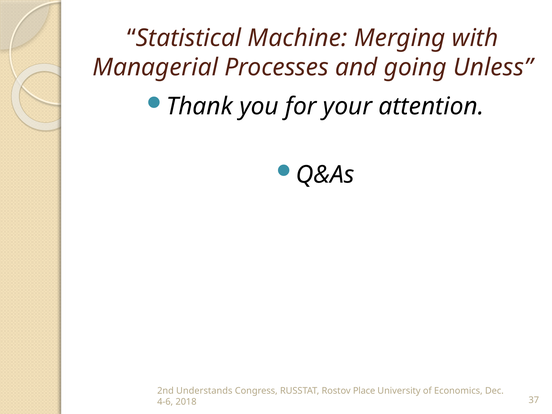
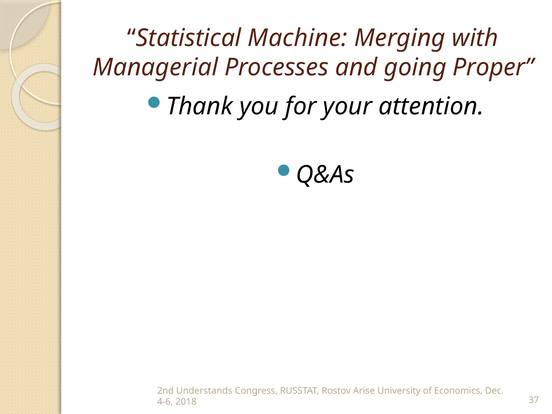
Unless: Unless -> Proper (493, 68)
Place: Place -> Arise (364, 391)
